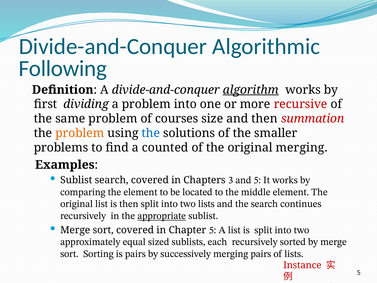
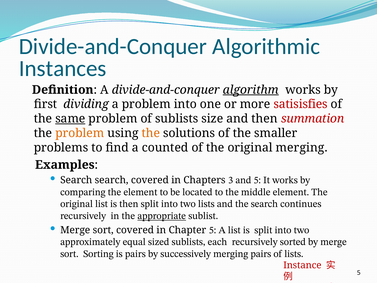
Following: Following -> Instances (63, 69)
recursive: recursive -> satisisfies (301, 104)
same underline: none -> present (70, 119)
of courses: courses -> sublists (177, 119)
the colour: blue -> orange (151, 133)
Sublist: Sublist -> Search (76, 180)
